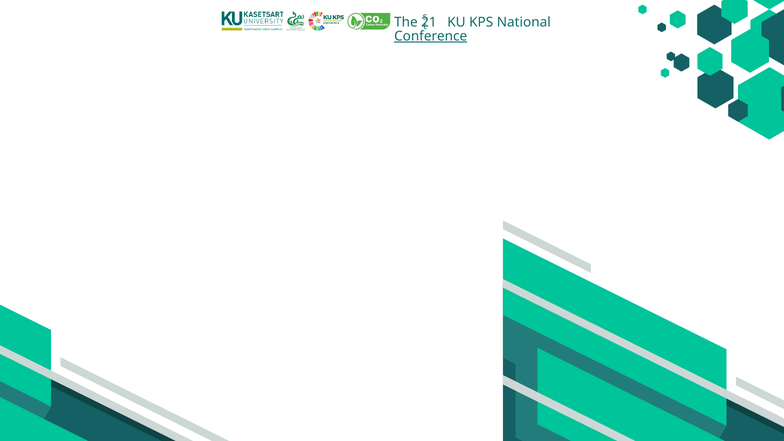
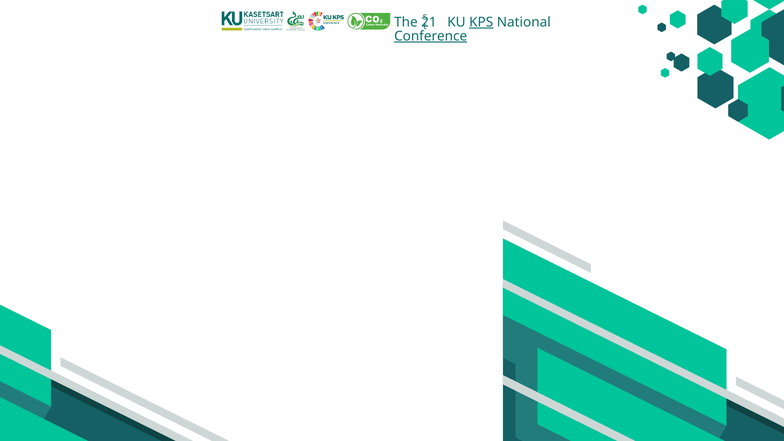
KPS underline: none -> present (481, 22)
